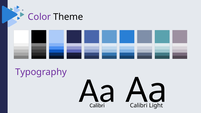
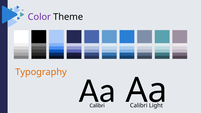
Typography colour: purple -> orange (41, 72)
